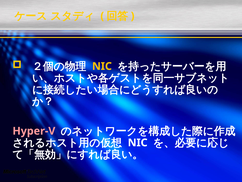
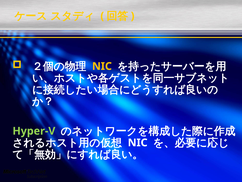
Hyper-V colour: pink -> light green (34, 131)
